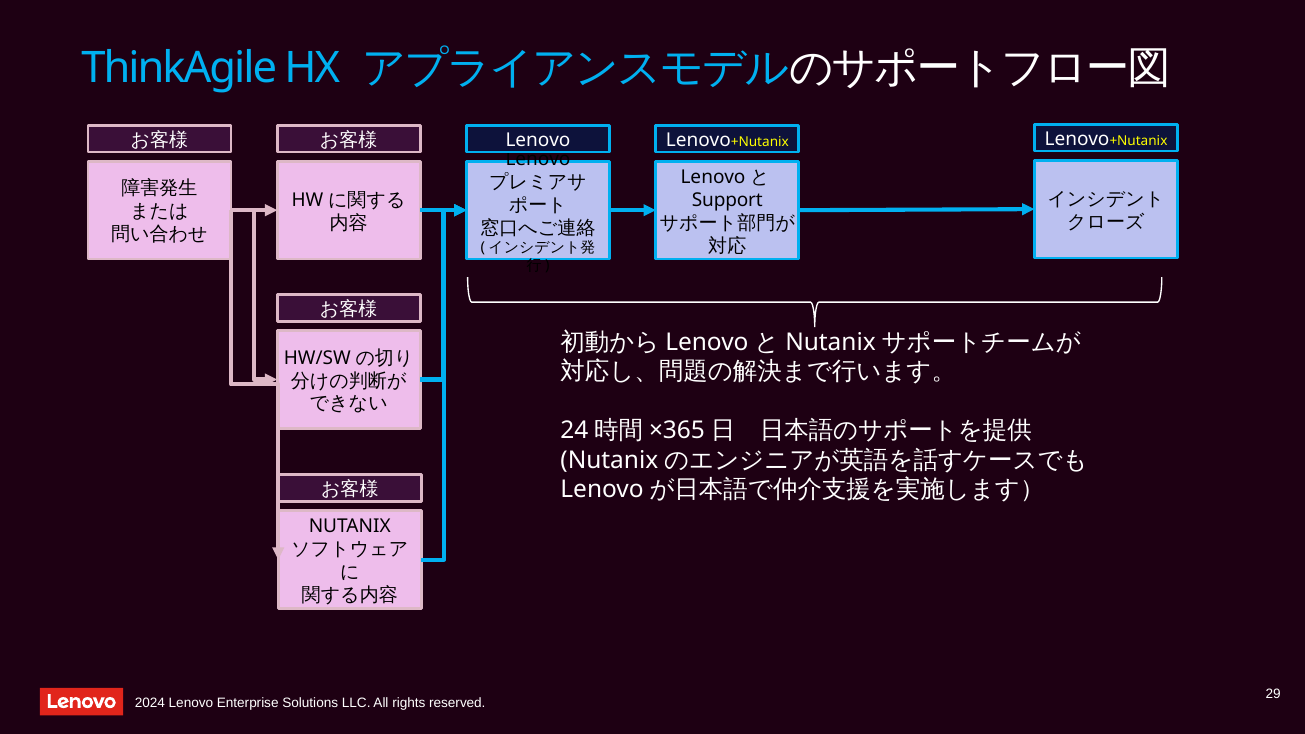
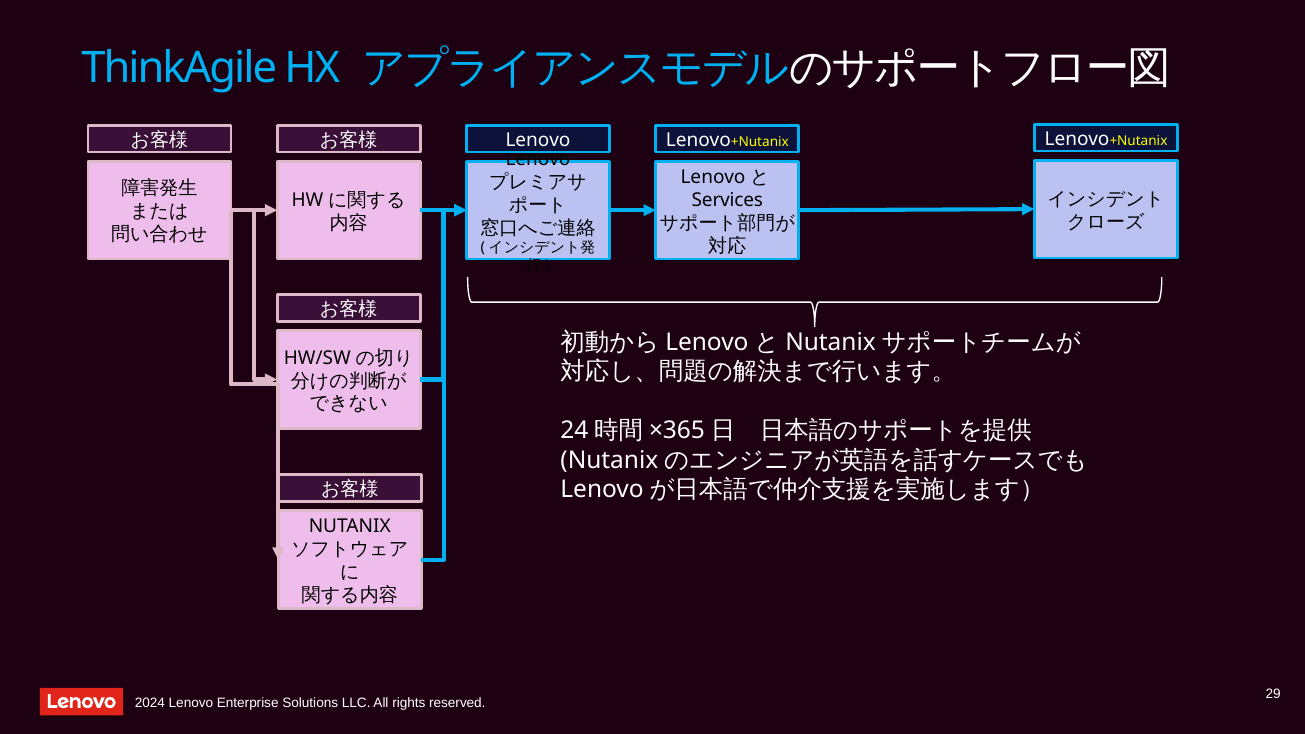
Support: Support -> Services (727, 200)
